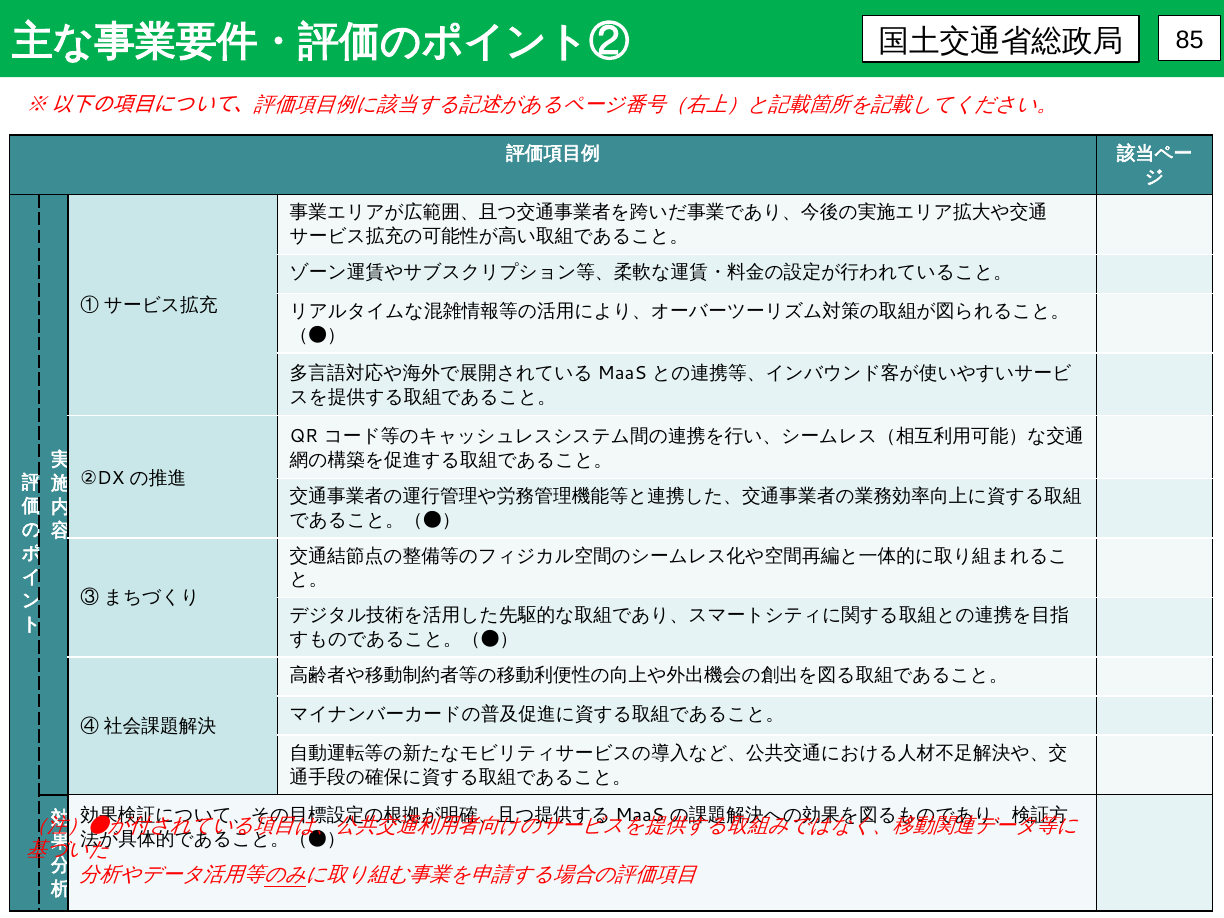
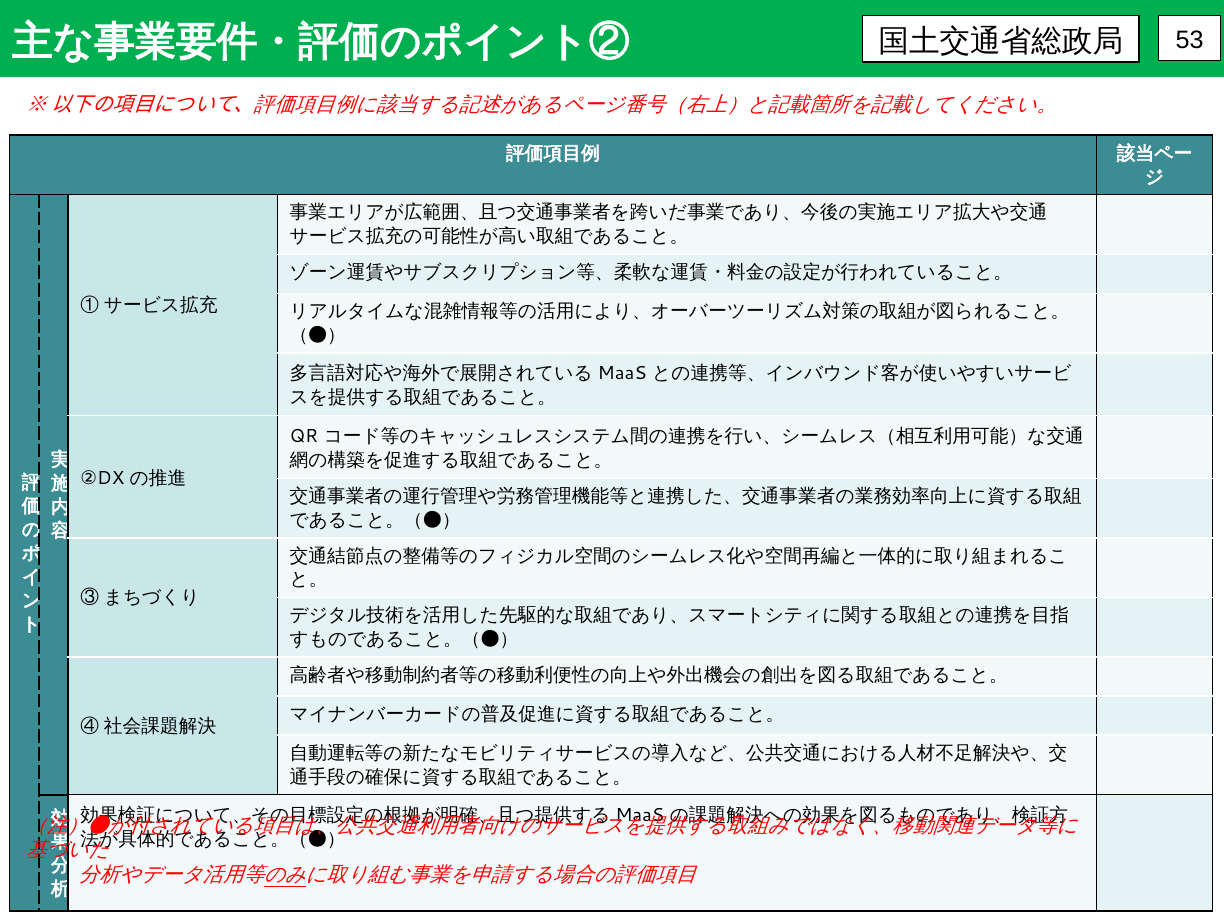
85: 85 -> 53 (1190, 40)
